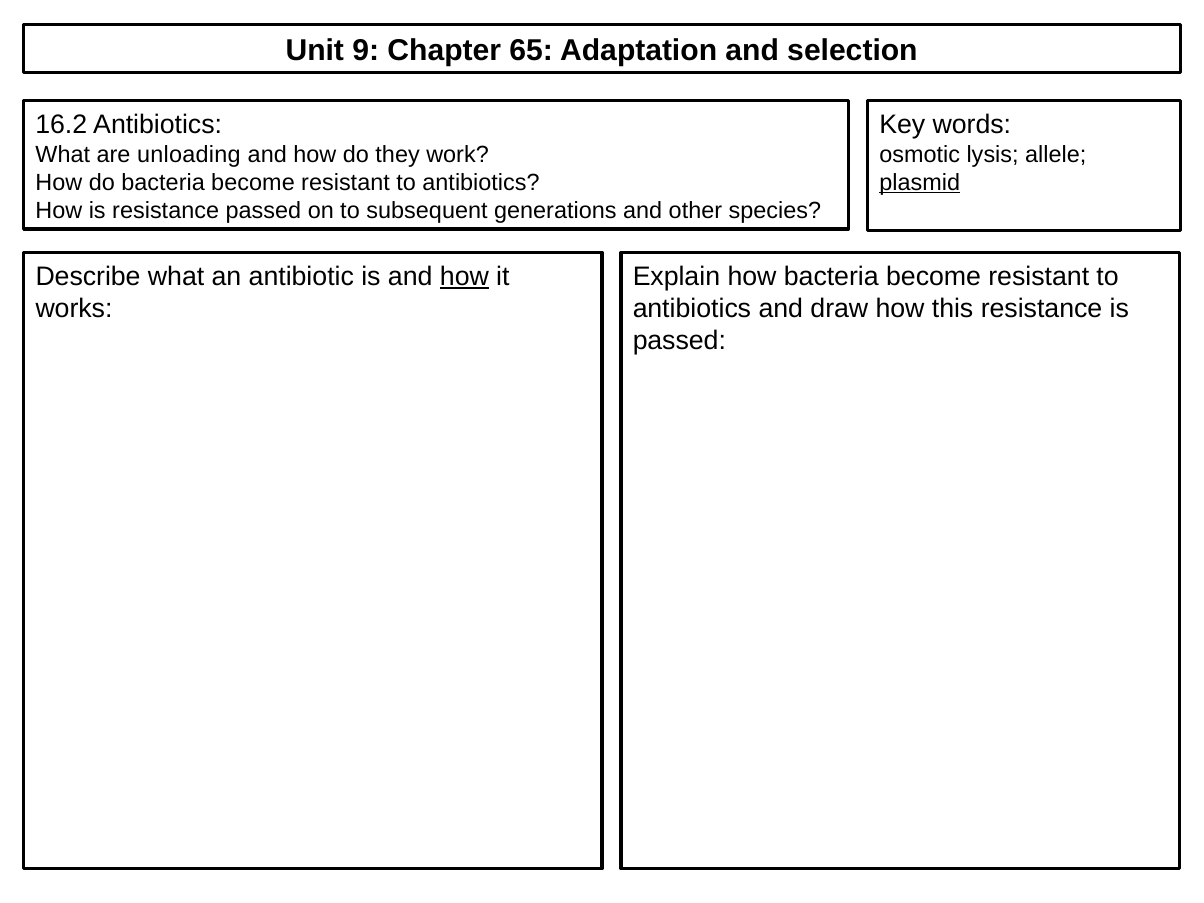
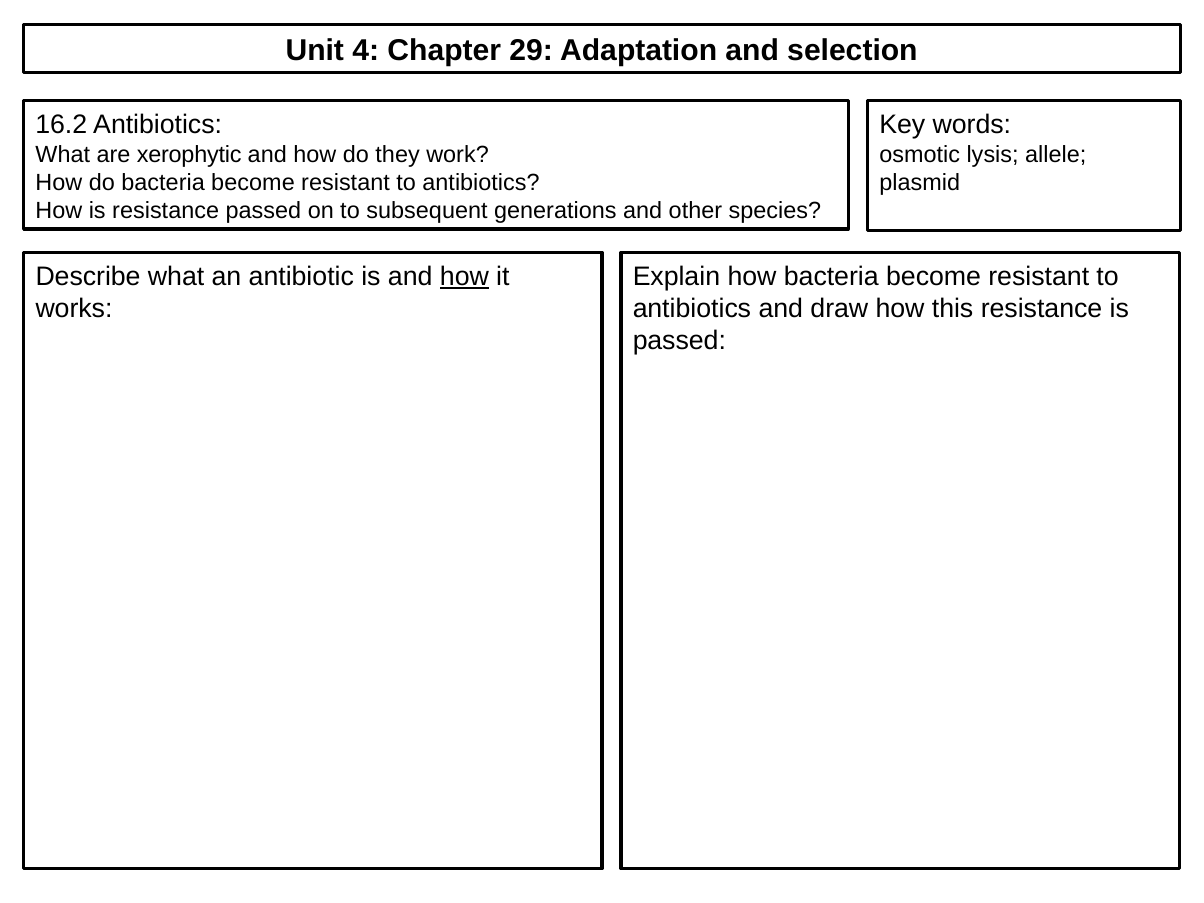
9: 9 -> 4 (366, 51)
65: 65 -> 29 (531, 51)
unloading: unloading -> xerophytic (189, 154)
plasmid underline: present -> none (920, 182)
